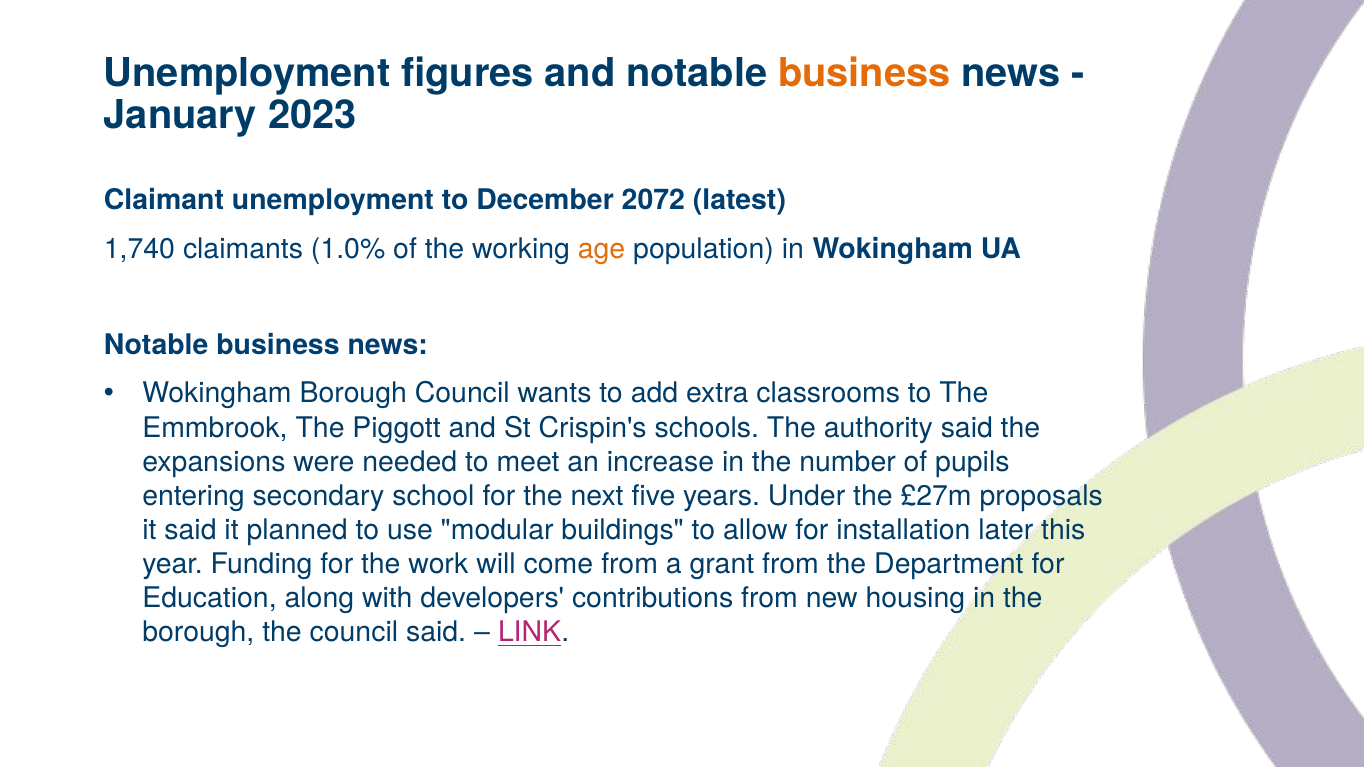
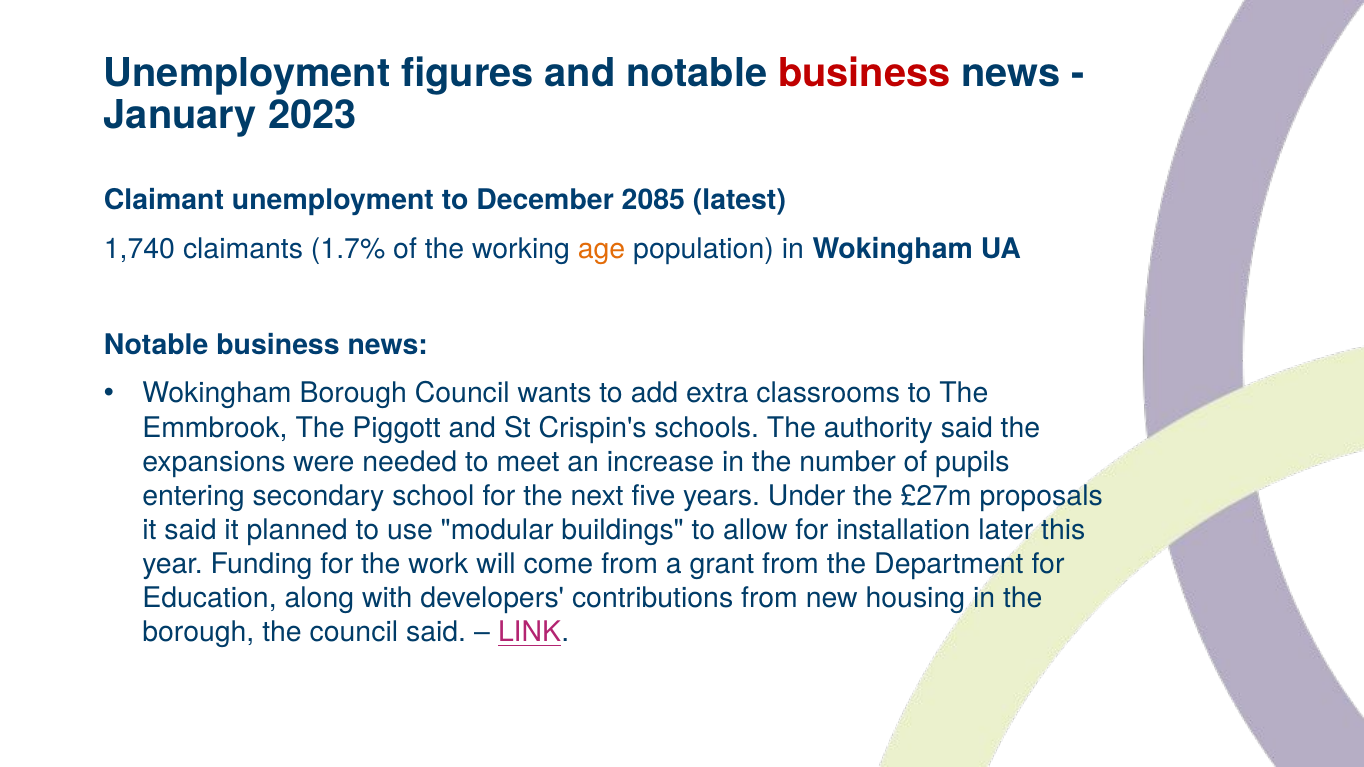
business colour: orange -> red (864, 73)
2072: 2072 -> 2085 (653, 200)
1.0%: 1.0% -> 1.7% (348, 249)
